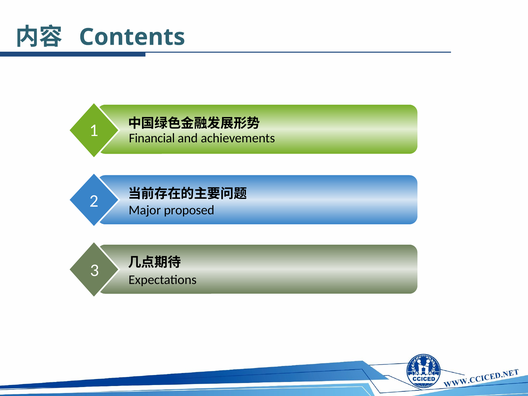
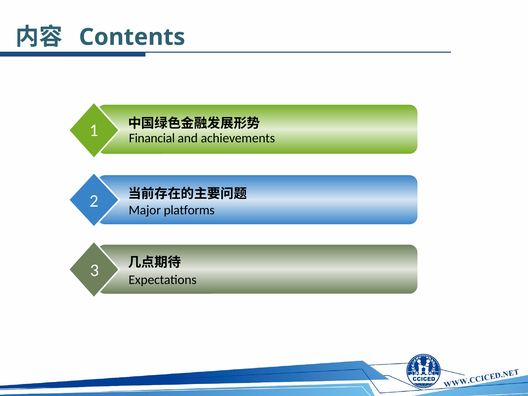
proposed: proposed -> platforms (189, 210)
